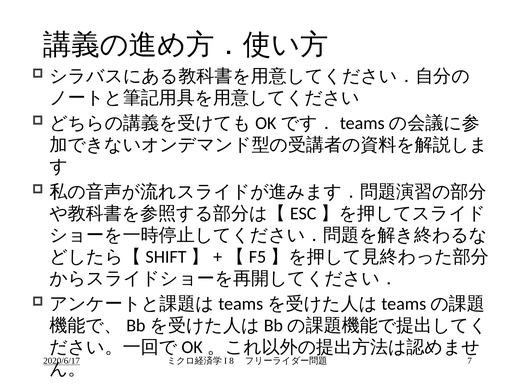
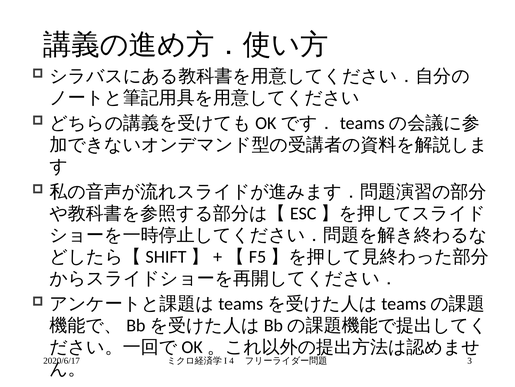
2020/6/17 underline: present -> none (62, 360)
8: 8 -> 4 (232, 360)
7: 7 -> 3 (470, 360)
